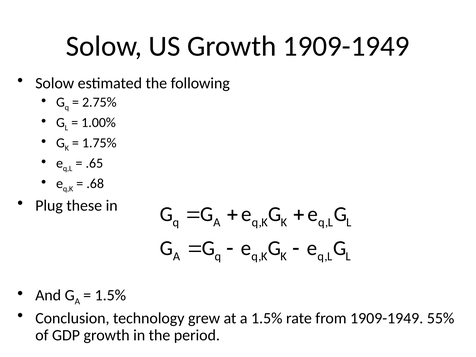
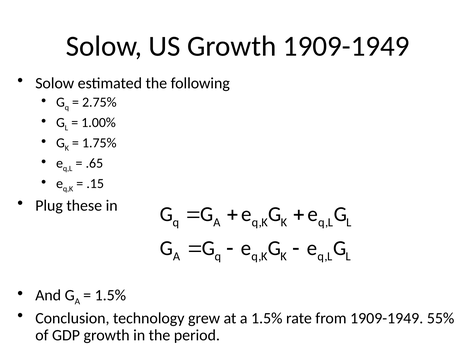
.68: .68 -> .15 (95, 184)
